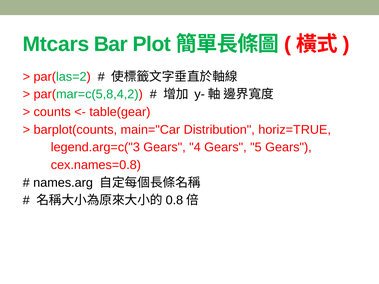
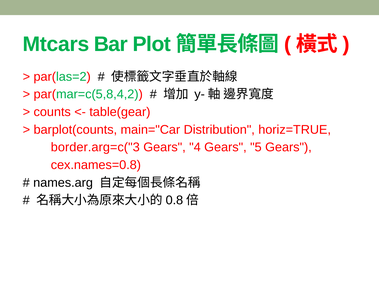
legend.arg=c("3: legend.arg=c("3 -> border.arg=c("3 (95, 147)
